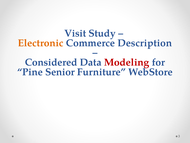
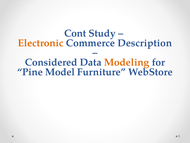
Visit: Visit -> Cont (75, 33)
Modeling colour: red -> orange (127, 62)
Senior: Senior -> Model (60, 72)
